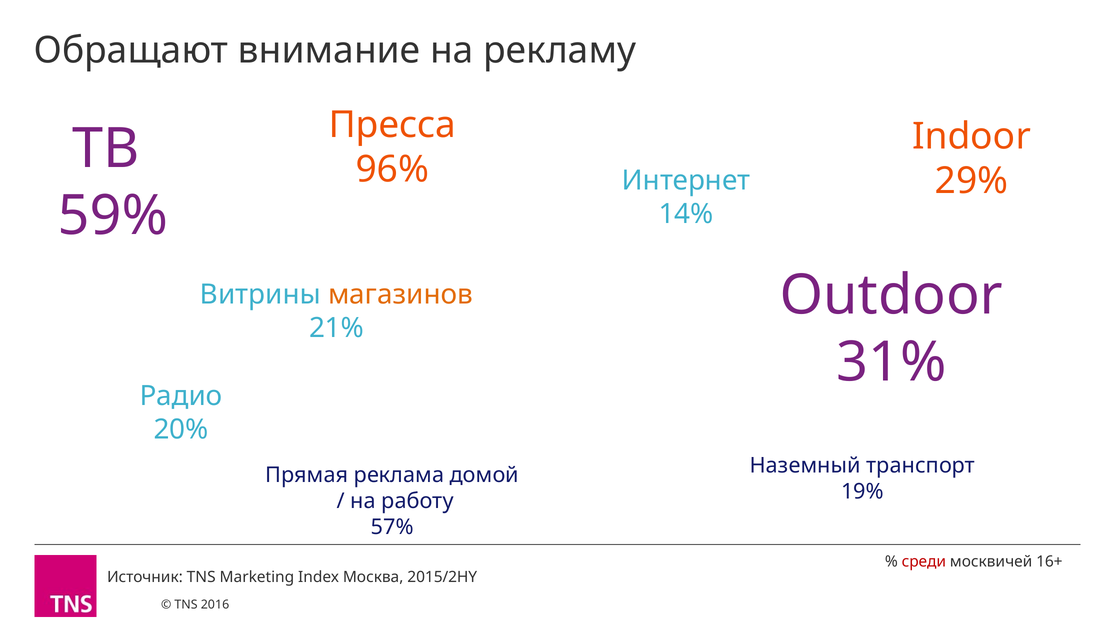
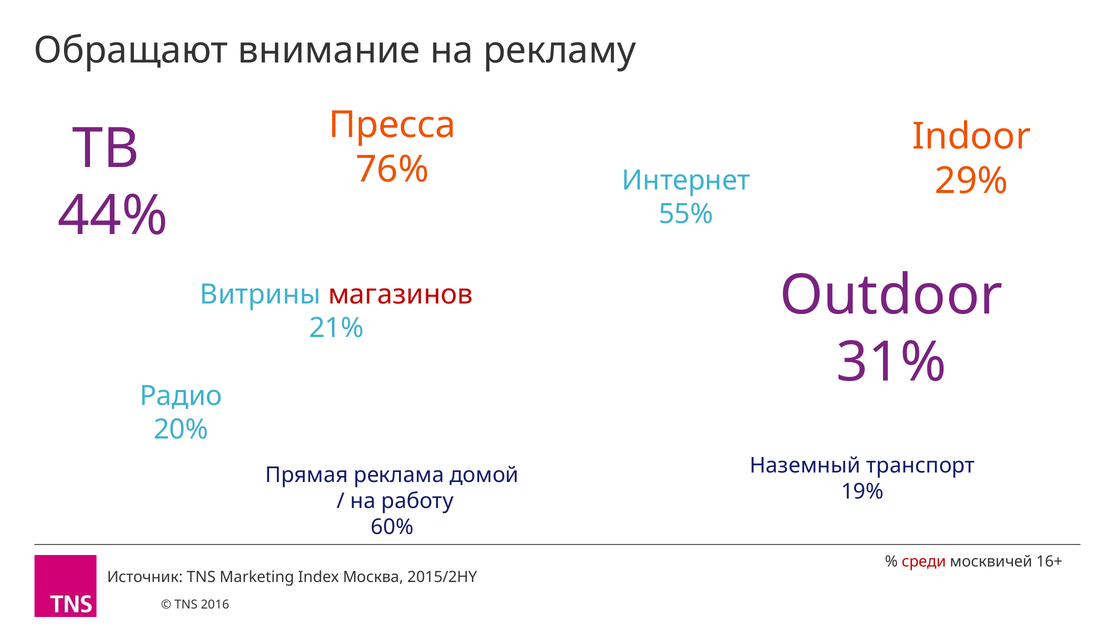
96%: 96% -> 76% (392, 170)
59%: 59% -> 44% (113, 216)
14%: 14% -> 55% (686, 214)
магазинов colour: orange -> red (401, 294)
57%: 57% -> 60% (392, 527)
